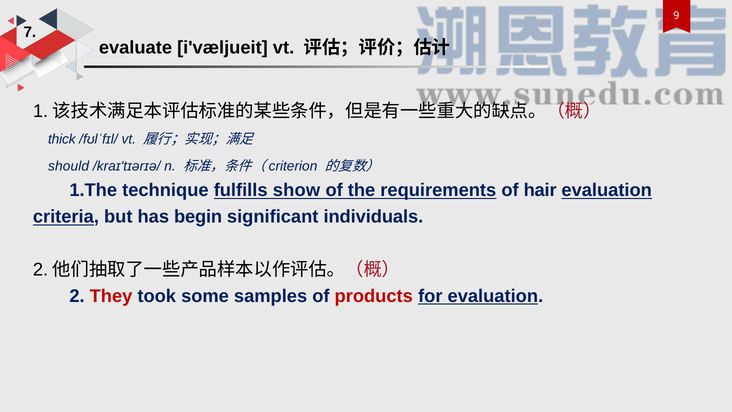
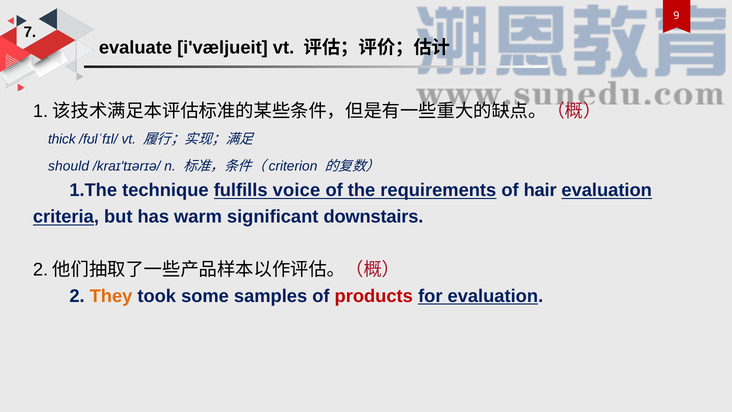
show: show -> voice (296, 190)
begin: begin -> warm (198, 217)
individuals: individuals -> downstairs (373, 217)
They colour: red -> orange (111, 296)
